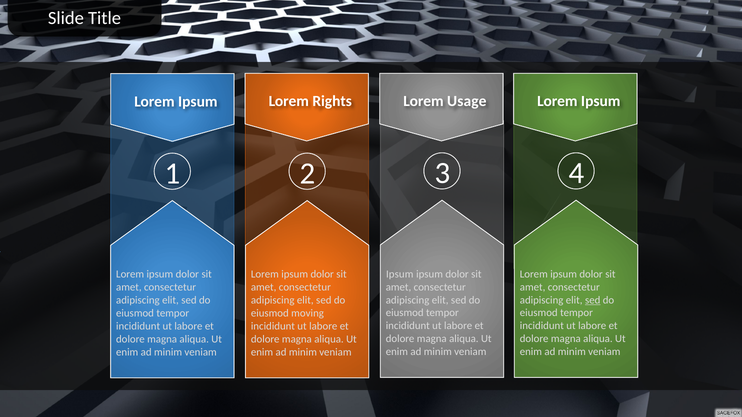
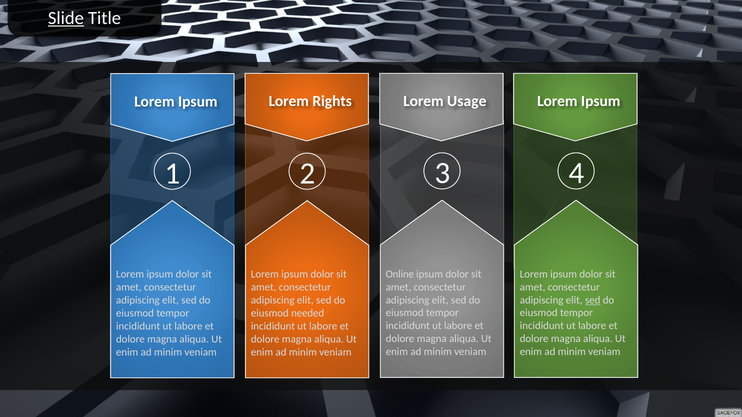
Slide underline: none -> present (66, 18)
Ipsum: Ipsum -> Online (400, 274)
moving: moving -> needed (308, 314)
